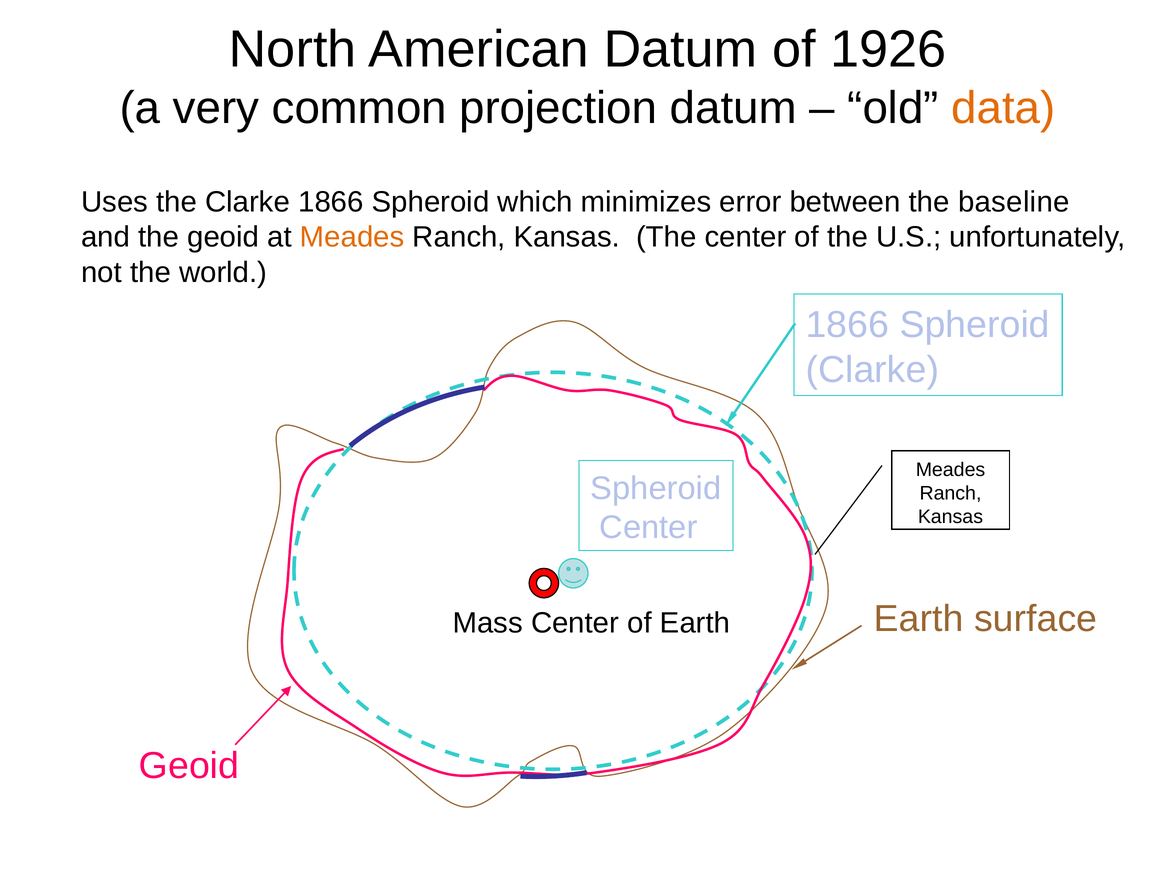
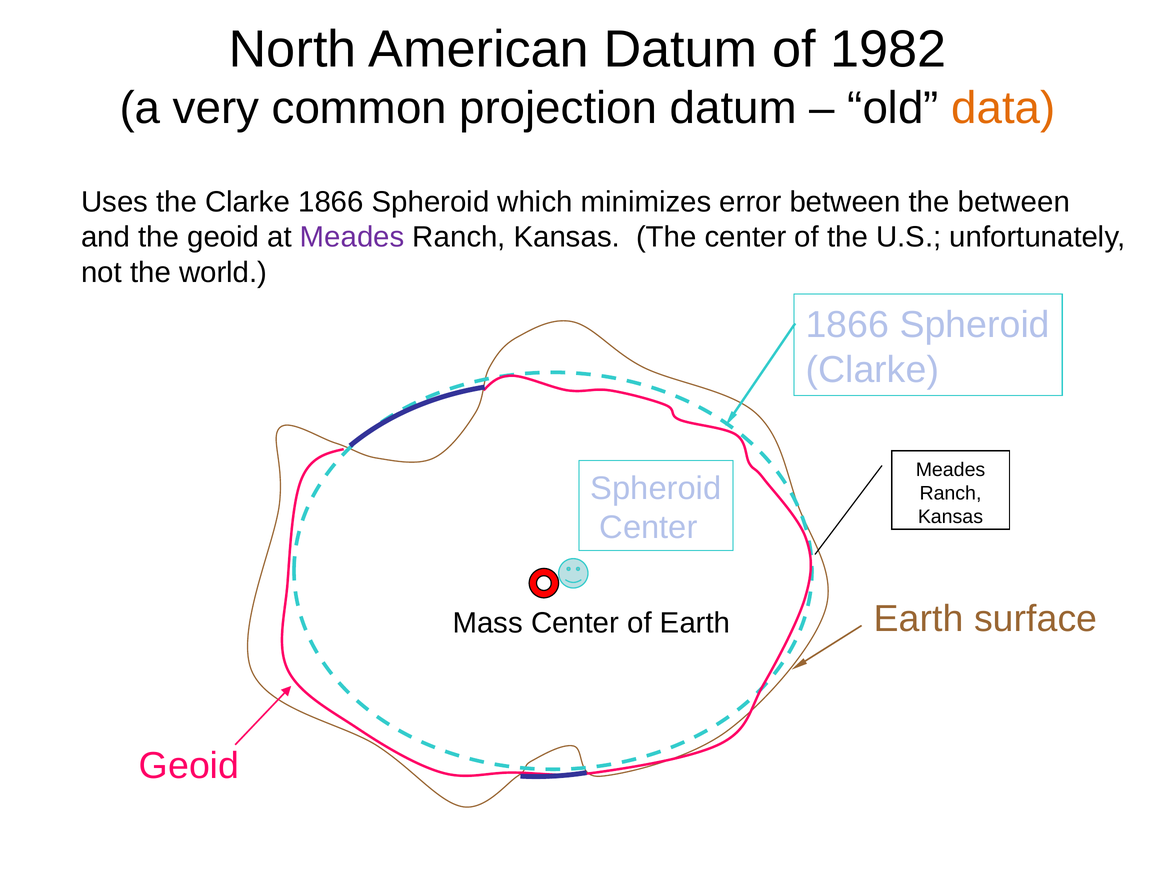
1926: 1926 -> 1982 (888, 50)
the baseline: baseline -> between (1014, 202)
Meades colour: orange -> purple (352, 237)
